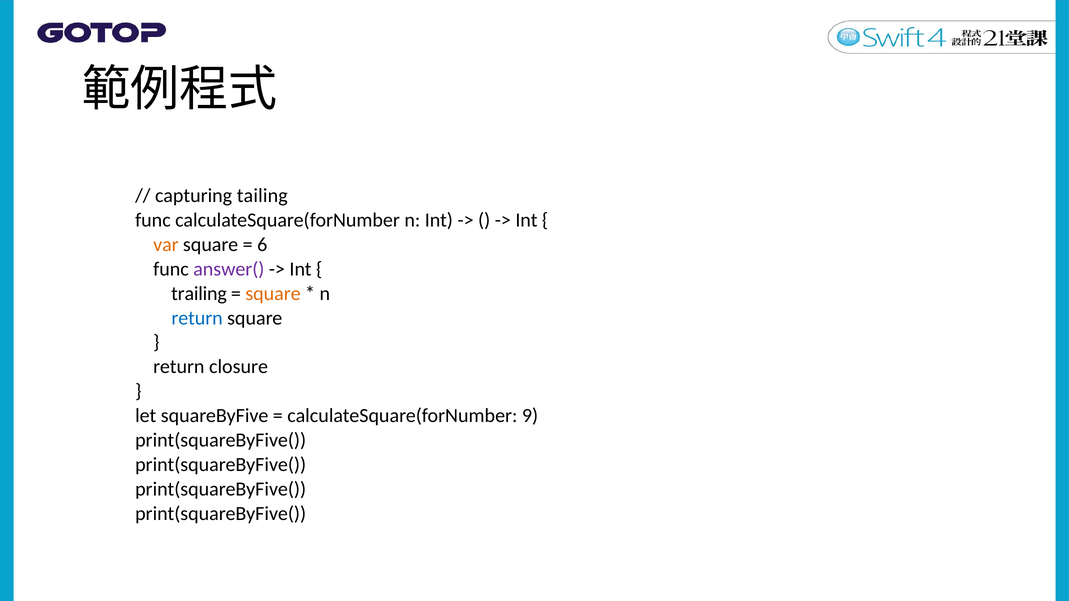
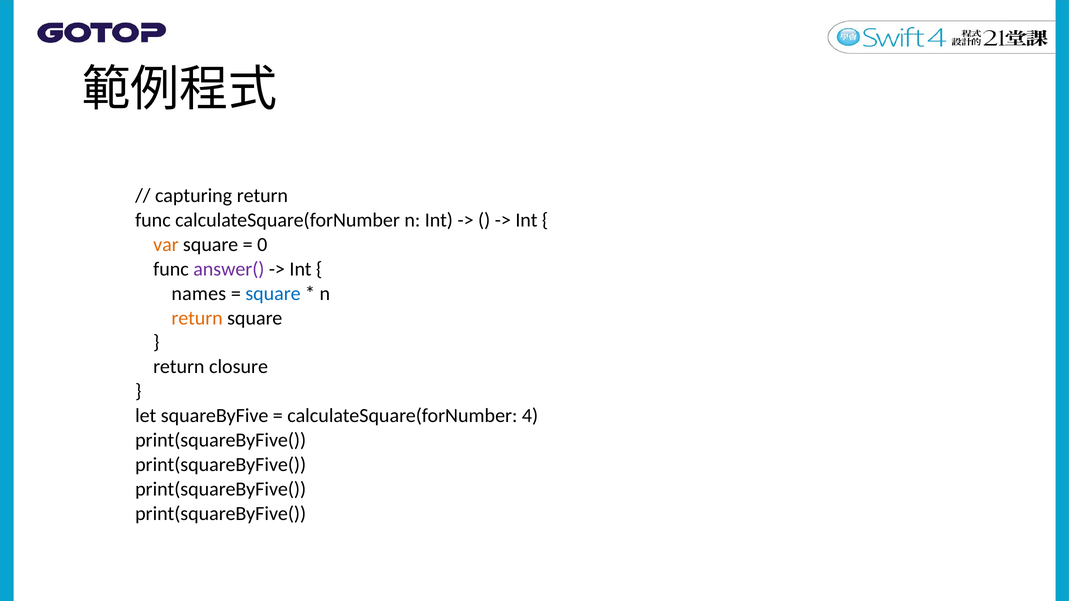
capturing tailing: tailing -> return (262, 196)
6: 6 -> 0 (262, 245)
trailing: trailing -> names (199, 294)
square colour: orange -> blue (273, 294)
return colour: blue -> orange (197, 318)
9: 9 -> 4 (530, 416)
